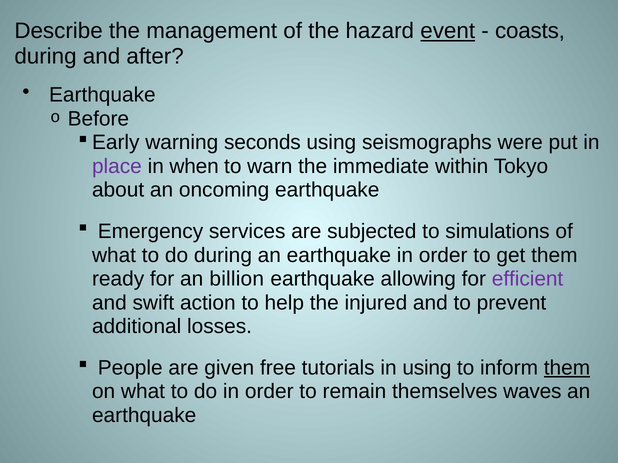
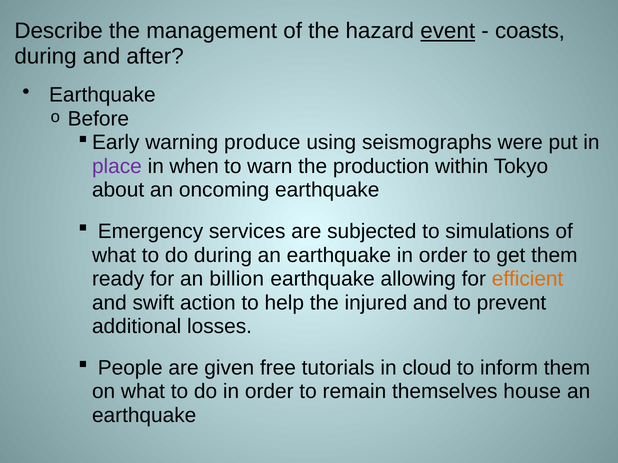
seconds: seconds -> produce (262, 143)
immediate: immediate -> production (381, 166)
efficient colour: purple -> orange (528, 279)
in using: using -> cloud (427, 368)
them underline: present -> none (567, 368)
waves: waves -> house (532, 392)
